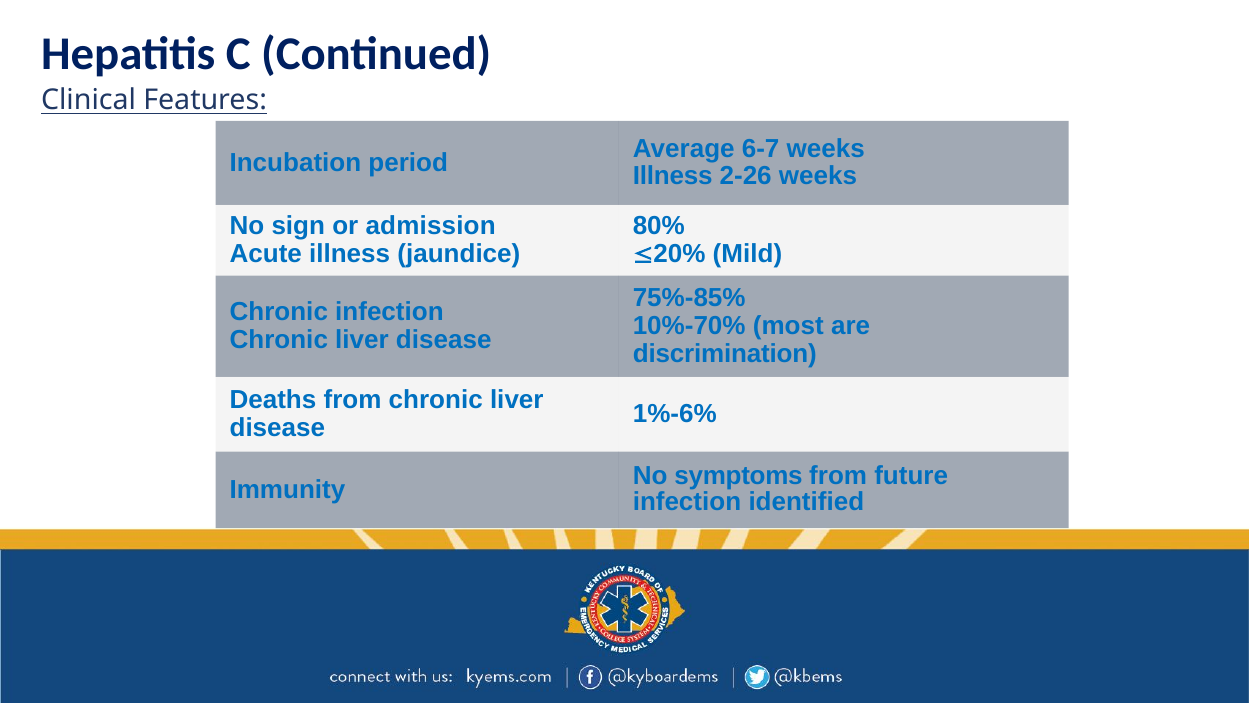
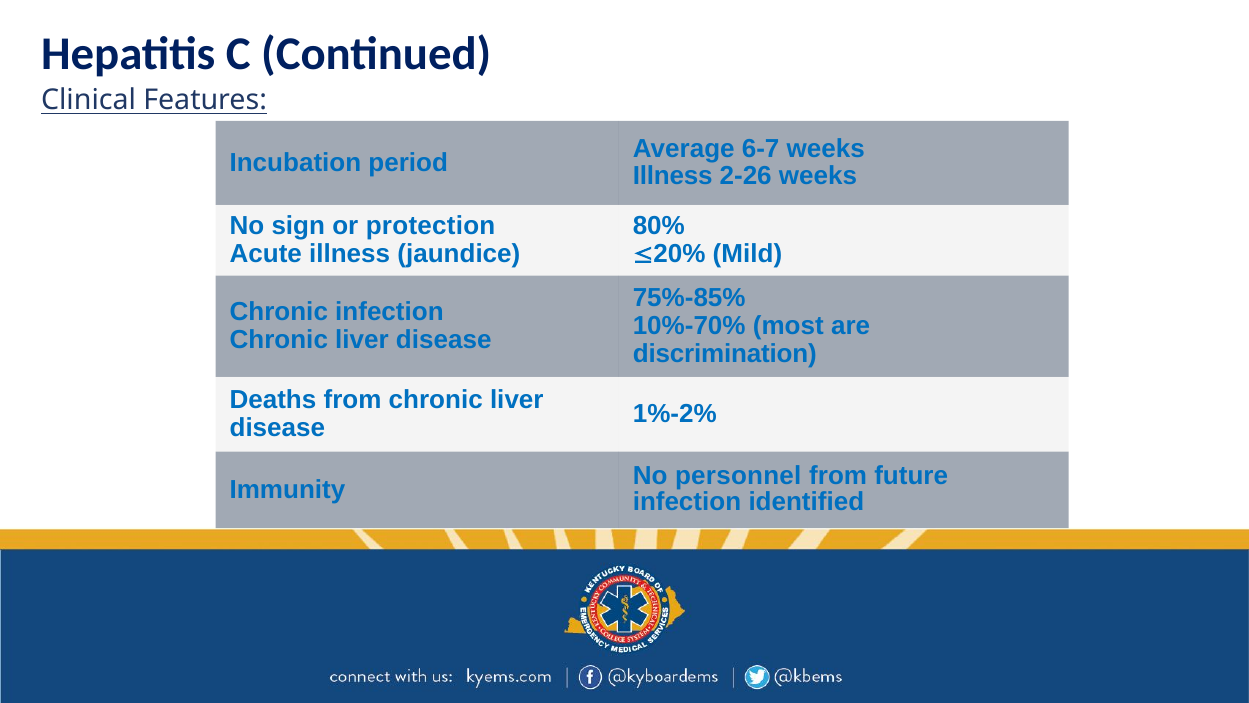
admission: admission -> protection (431, 226)
1%-6%: 1%-6% -> 1%-2% (675, 414)
symptoms: symptoms -> personnel (738, 476)
